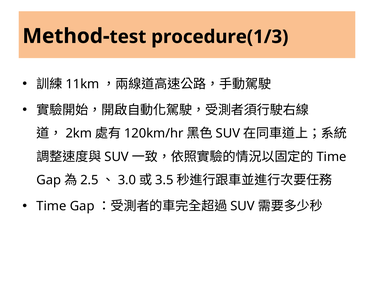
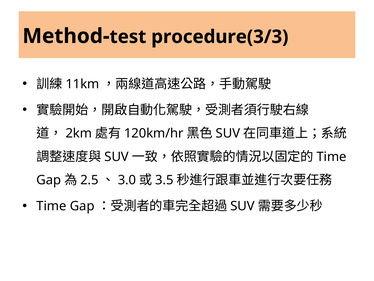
procedure(1/3: procedure(1/3 -> procedure(3/3 (220, 37)
